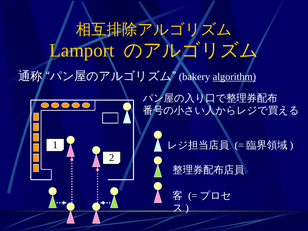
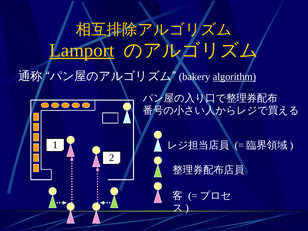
Lamport underline: none -> present (82, 50)
